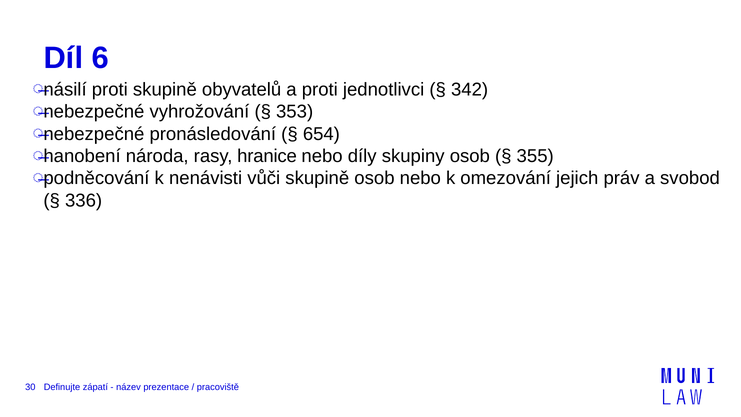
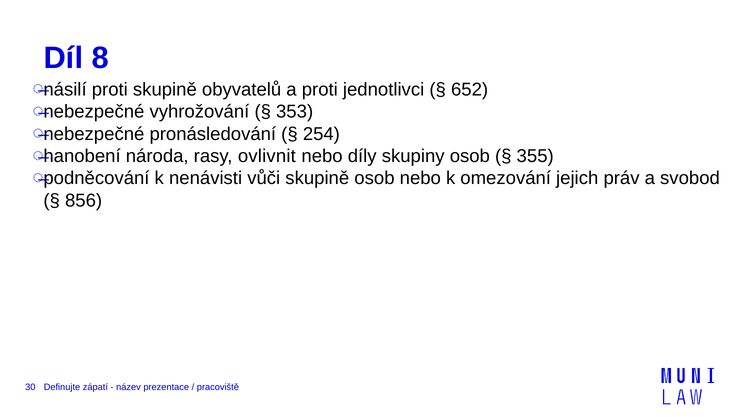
6: 6 -> 8 (100, 58)
342: 342 -> 652 (470, 89)
654: 654 -> 254 (321, 134)
hranice: hranice -> ovlivnit (267, 156)
336: 336 -> 856 (84, 201)
